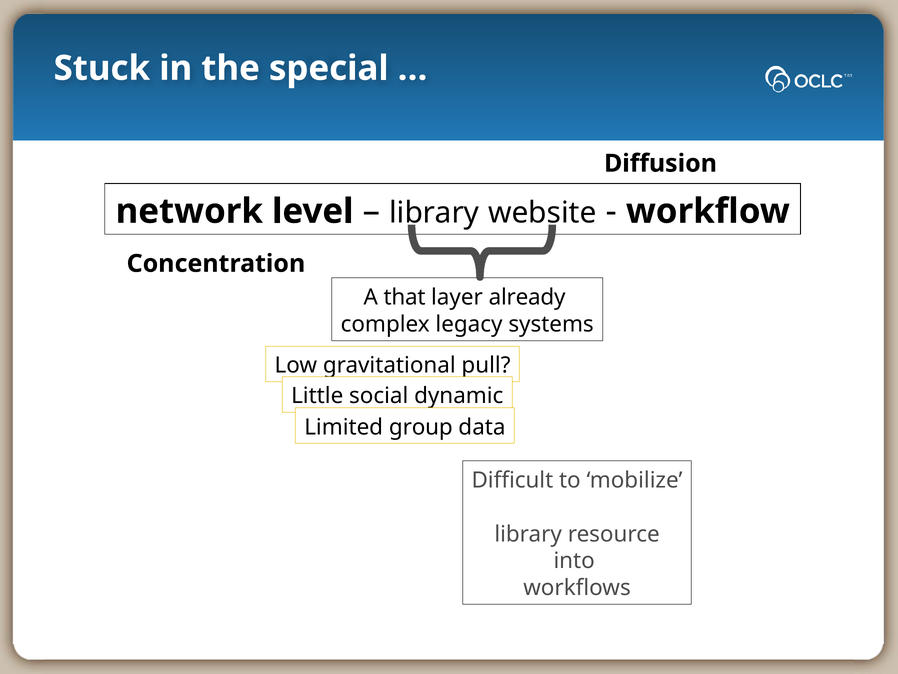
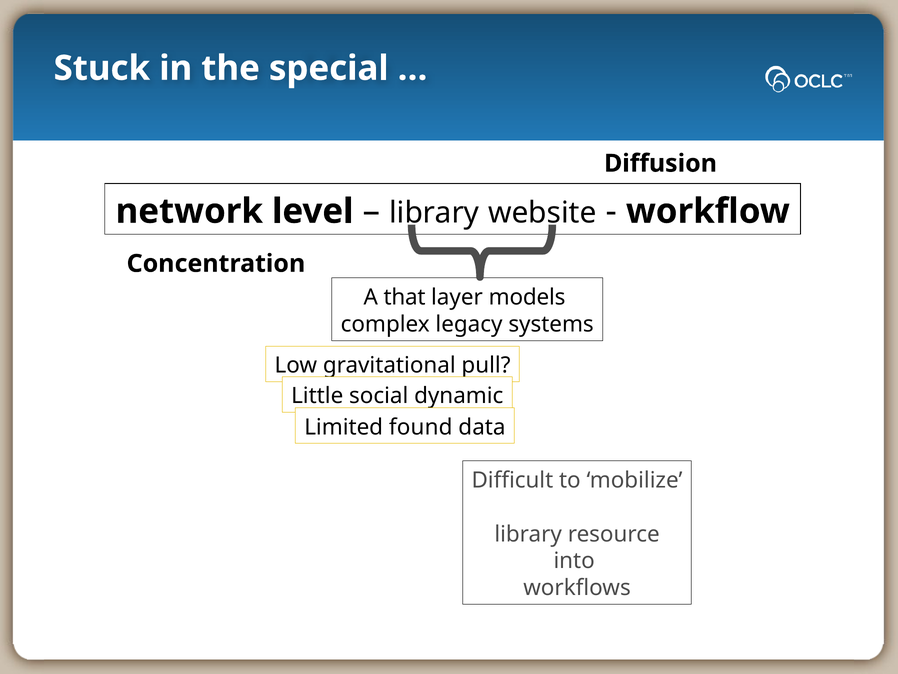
already: already -> models (527, 297)
group: group -> found (421, 427)
